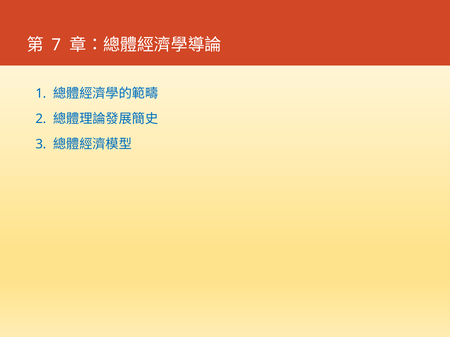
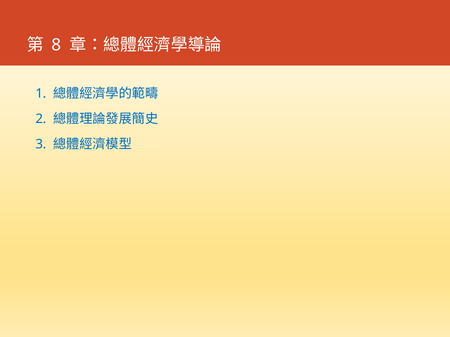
7: 7 -> 8 (56, 45)
